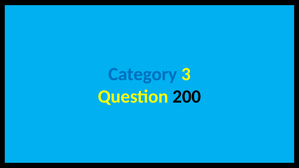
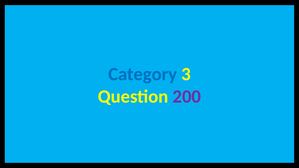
200 colour: black -> purple (187, 97)
